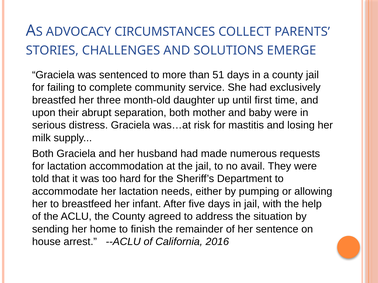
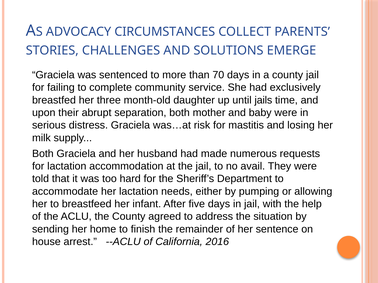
51: 51 -> 70 (218, 75)
first: first -> jails (263, 100)
